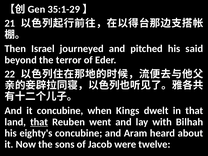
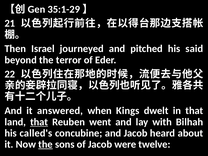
it concubine: concubine -> answered (60, 111)
eighty's: eighty's -> called's (36, 133)
and Aram: Aram -> Jacob (136, 133)
the underline: none -> present (45, 144)
